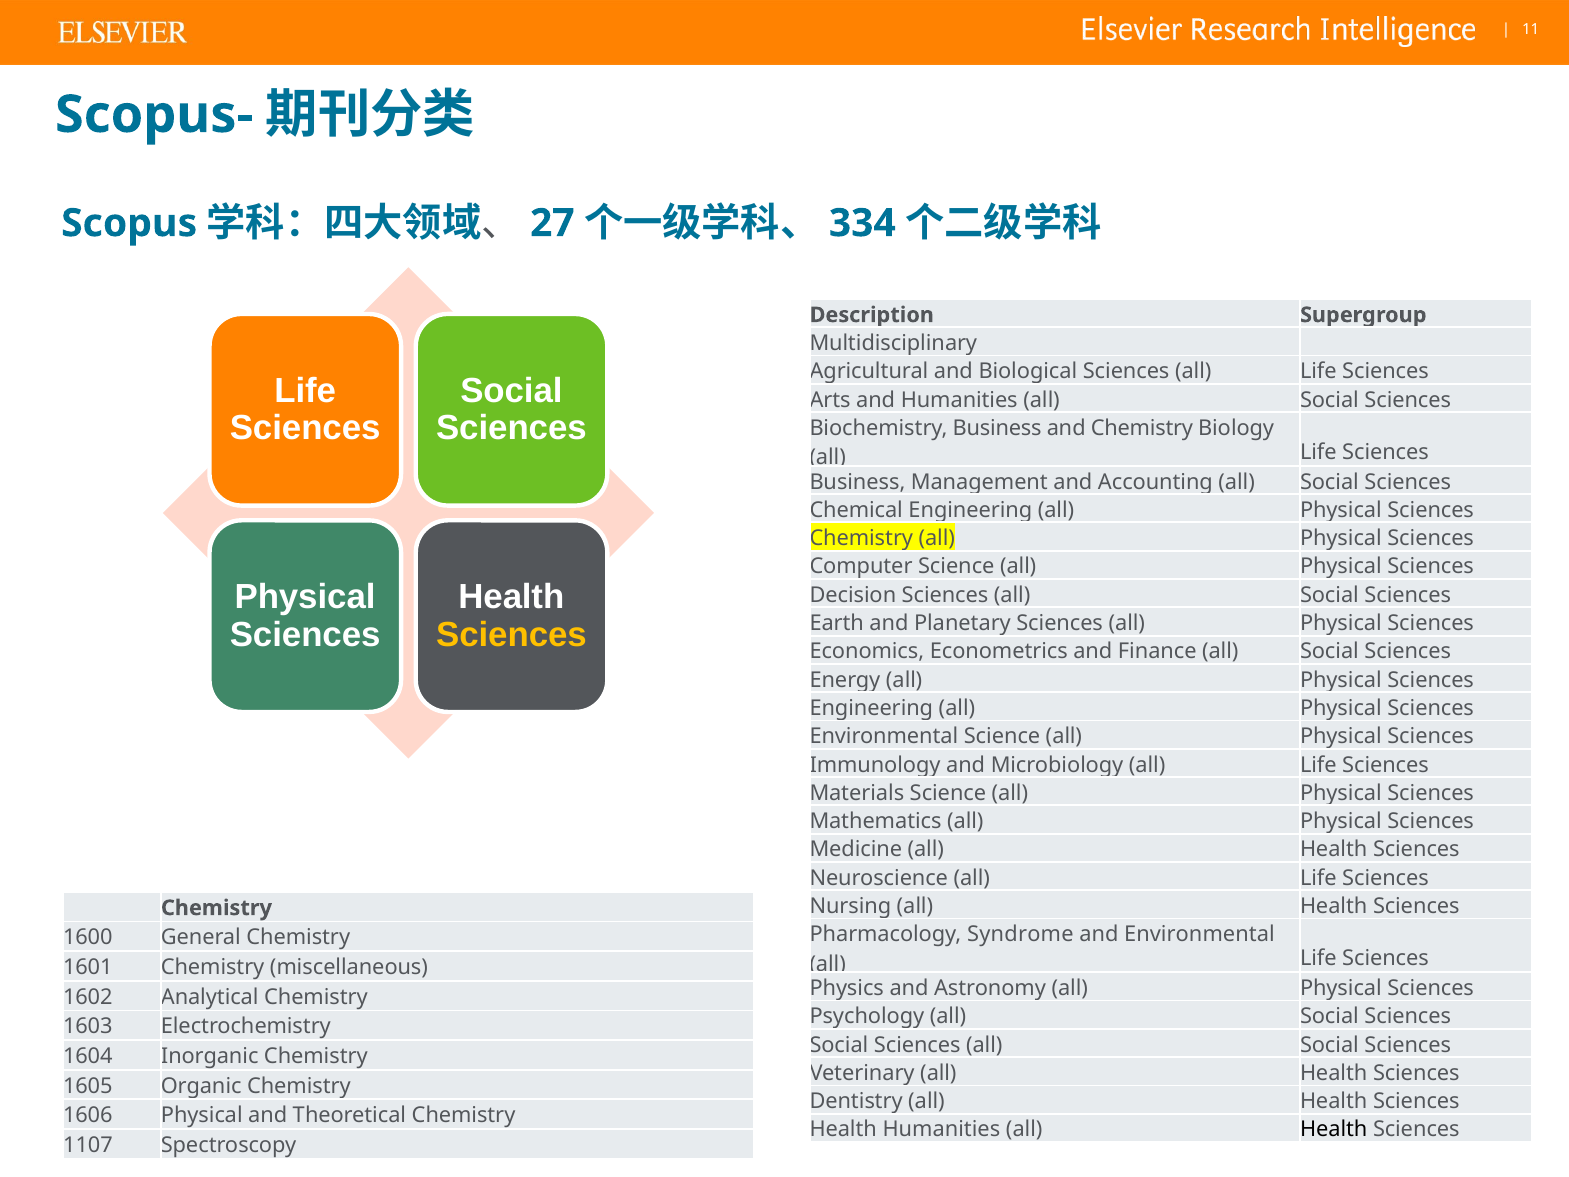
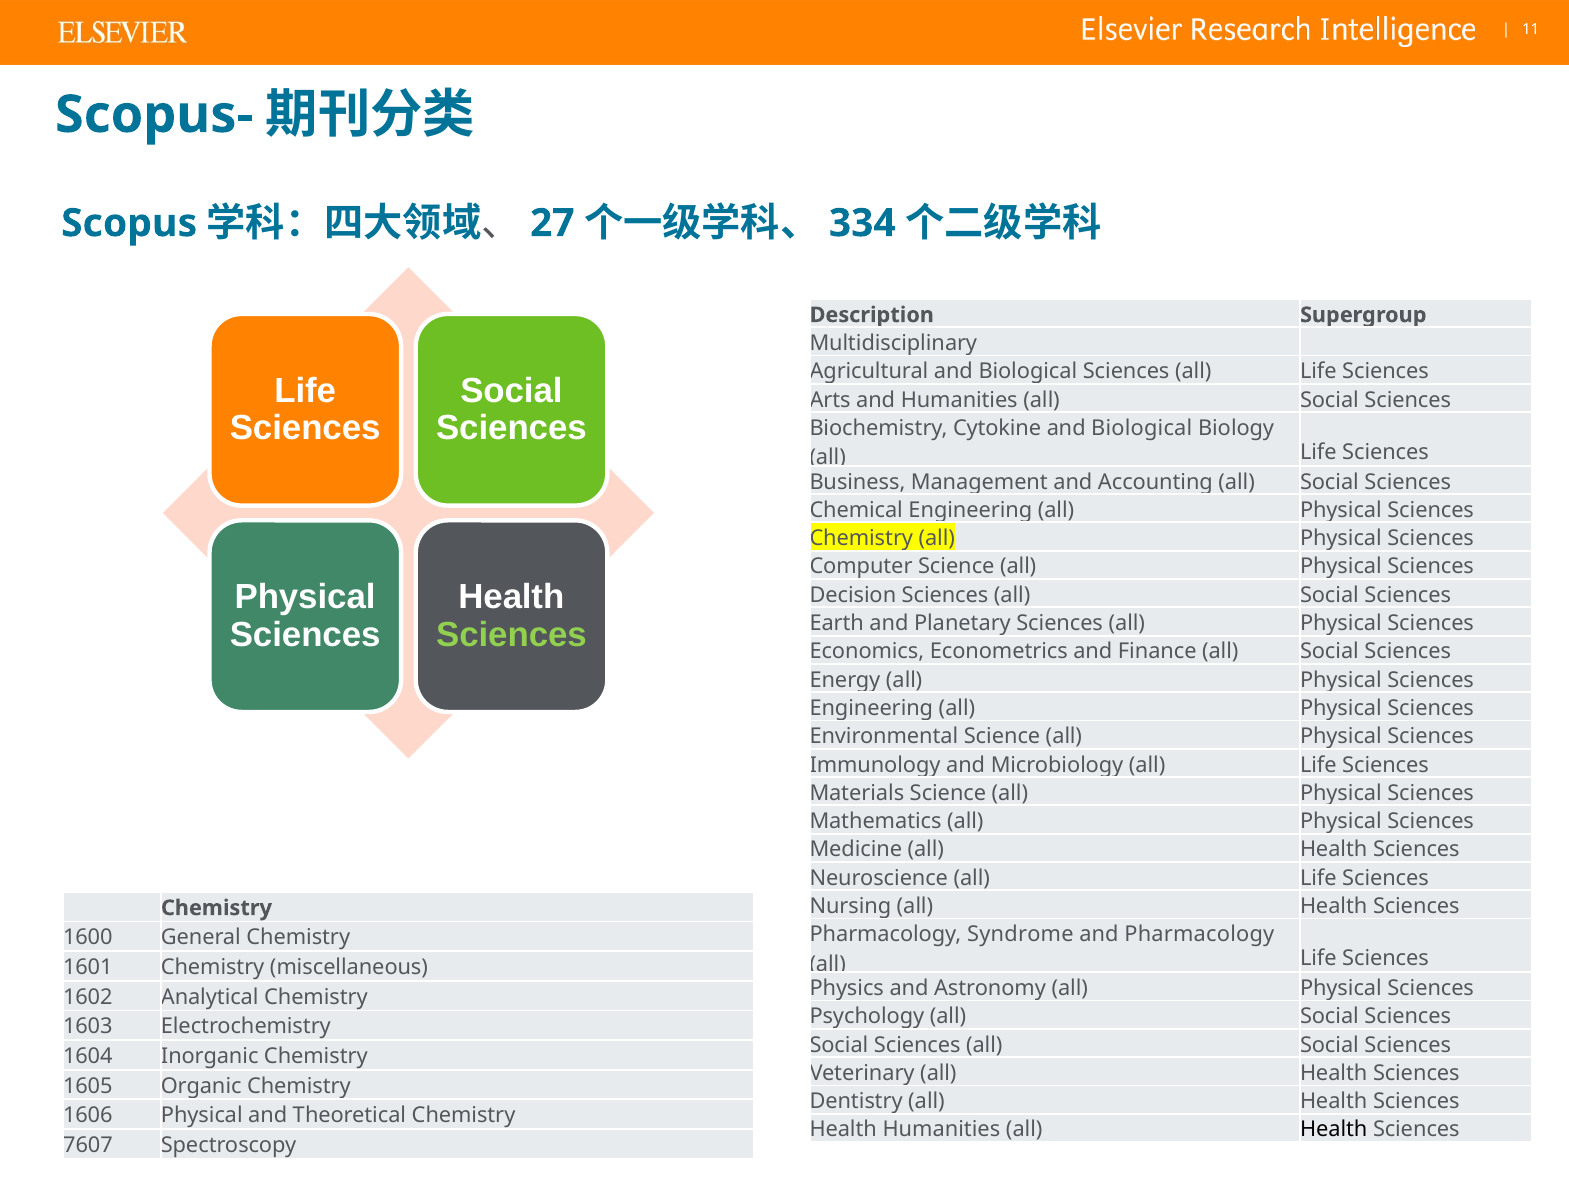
Biochemistry Business: Business -> Cytokine (997, 428)
Chemistry: Chemistry -> Biological (1142, 428)
Sciences colour: yellow -> light green (511, 635)
and Environmental: Environmental -> Pharmacology (1199, 934)
1107: 1107 -> 7607 (88, 1145)
